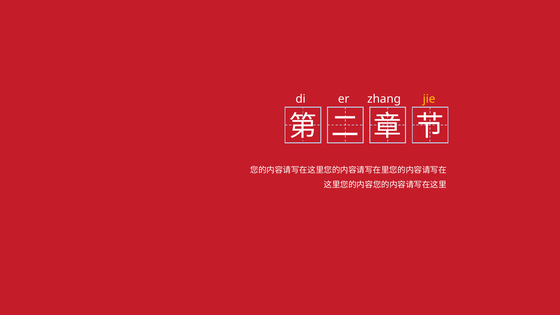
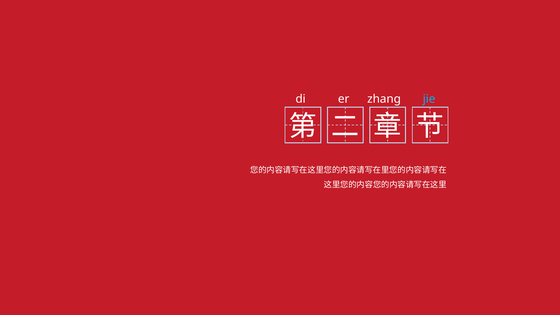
jie colour: yellow -> light blue (429, 99)
